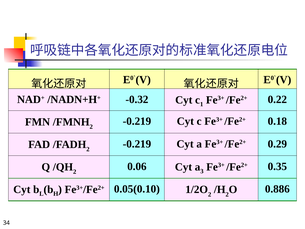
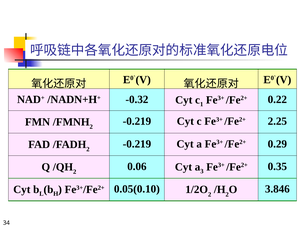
0.18: 0.18 -> 2.25 (277, 121)
0.886: 0.886 -> 3.846 (277, 189)
